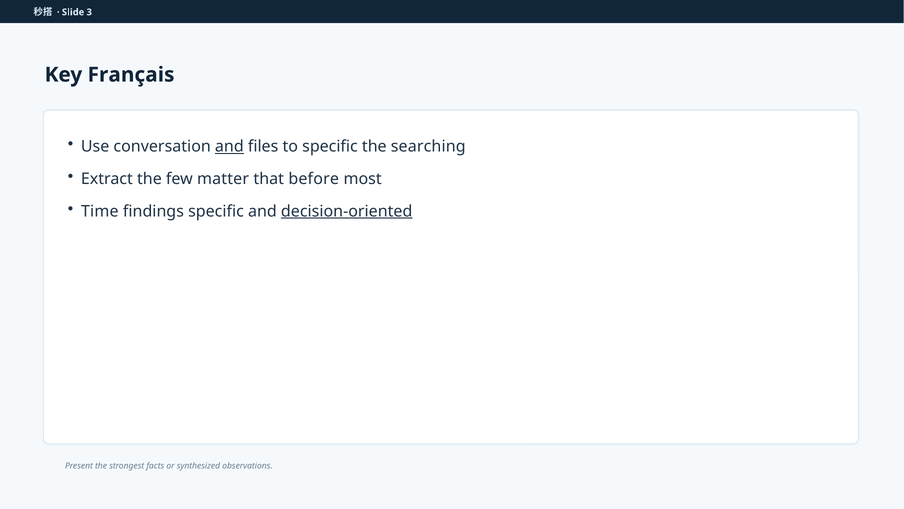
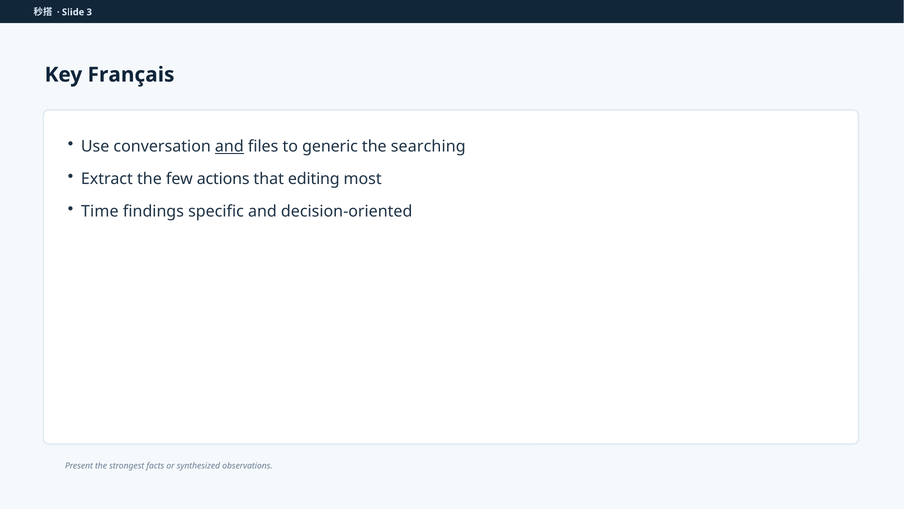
to specific: specific -> generic (330, 146)
matter: matter -> actions (223, 179)
before: before -> editing (314, 179)
decision-oriented underline: present -> none (347, 211)
